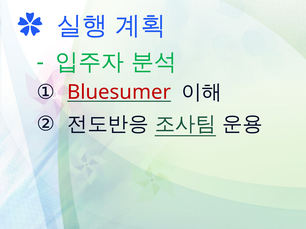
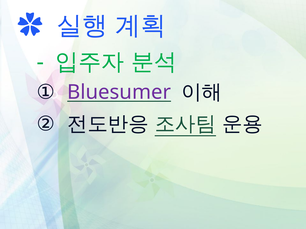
Bluesumer colour: red -> purple (119, 92)
